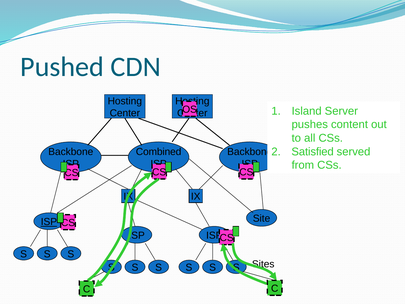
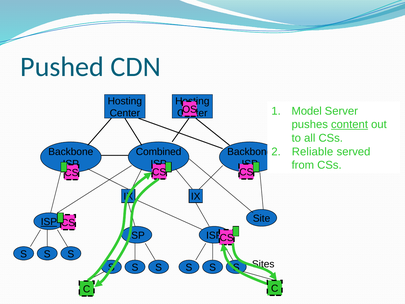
Island: Island -> Model (307, 111)
content underline: none -> present (349, 124)
Satisfied: Satisfied -> Reliable (313, 152)
